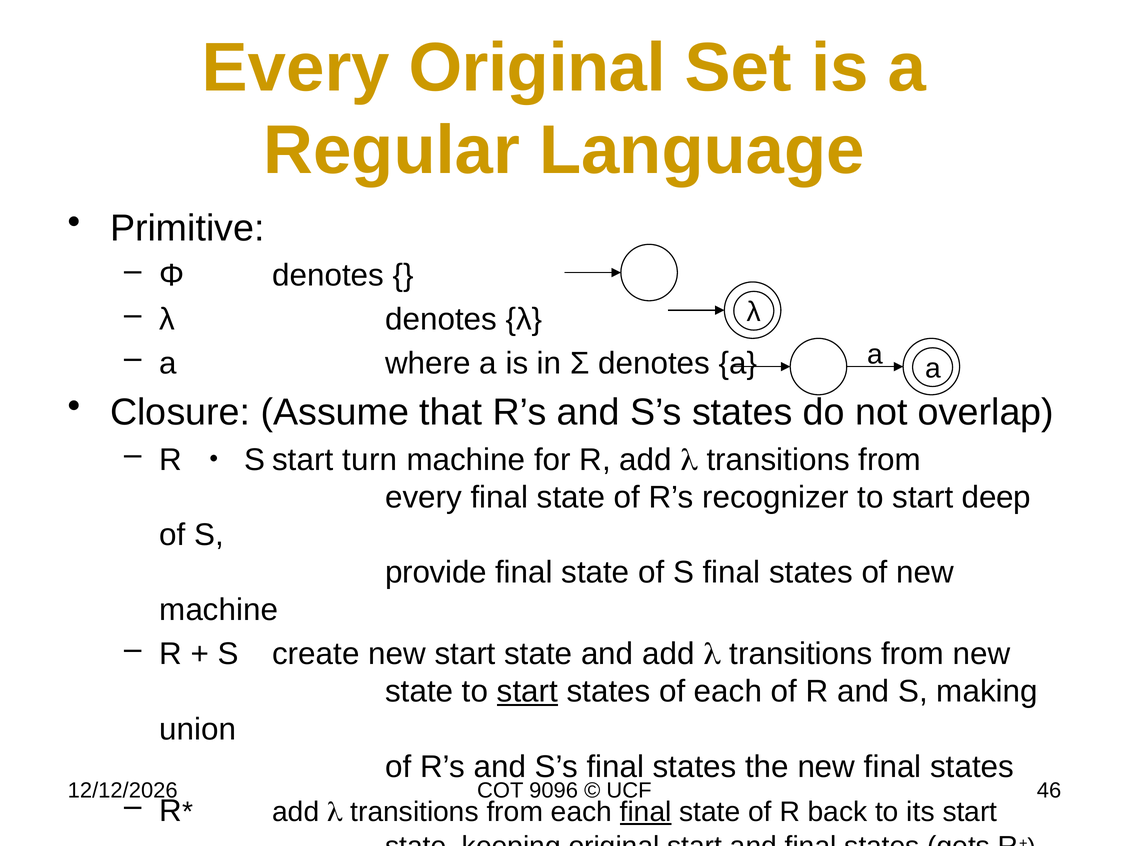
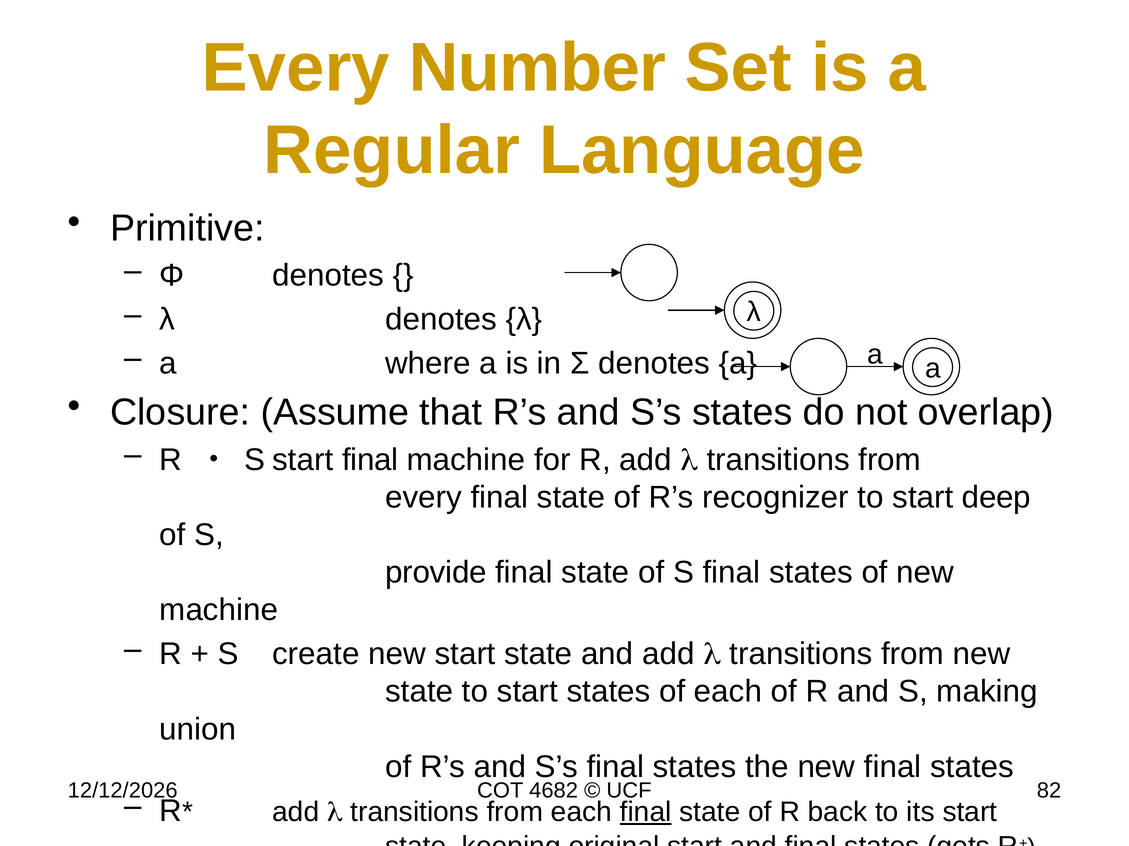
Every Original: Original -> Number (537, 68)
turn: turn -> final (370, 460)
start underline: present -> none (527, 692)
9096: 9096 -> 4682 (554, 791)
46: 46 -> 82 (1049, 791)
